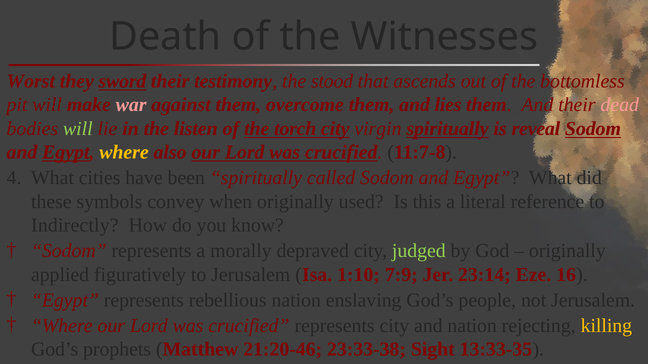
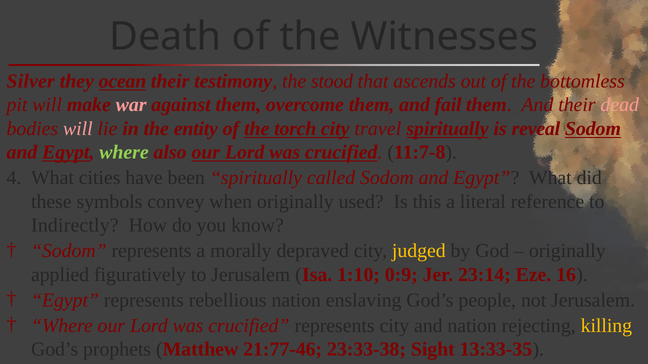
Worst: Worst -> Silver (31, 81)
sword: sword -> ocean (122, 81)
lies: lies -> fail (448, 105)
will colour: light green -> pink (78, 129)
listen: listen -> entity (196, 129)
virgin: virgin -> travel (378, 129)
where colour: yellow -> light green (124, 153)
judged colour: light green -> yellow (419, 251)
7:9: 7:9 -> 0:9 (401, 275)
21:20-46: 21:20-46 -> 21:77-46 (283, 350)
